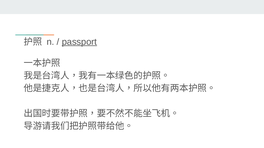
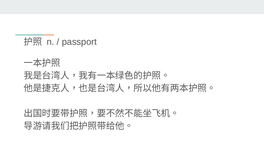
passport underline: present -> none (79, 42)
